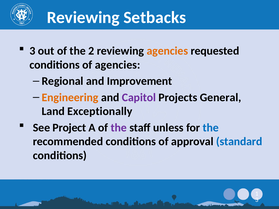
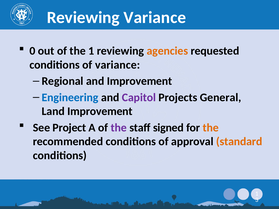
Reviewing Setbacks: Setbacks -> Variance (155, 17)
3: 3 -> 0 (32, 51)
the 2: 2 -> 1 (91, 51)
of agencies: agencies -> variance (118, 65)
Engineering colour: orange -> blue (70, 98)
Land Exceptionally: Exceptionally -> Improvement (100, 111)
unless: unless -> signed (168, 128)
the colour: blue -> orange (211, 128)
standard colour: blue -> orange (239, 142)
